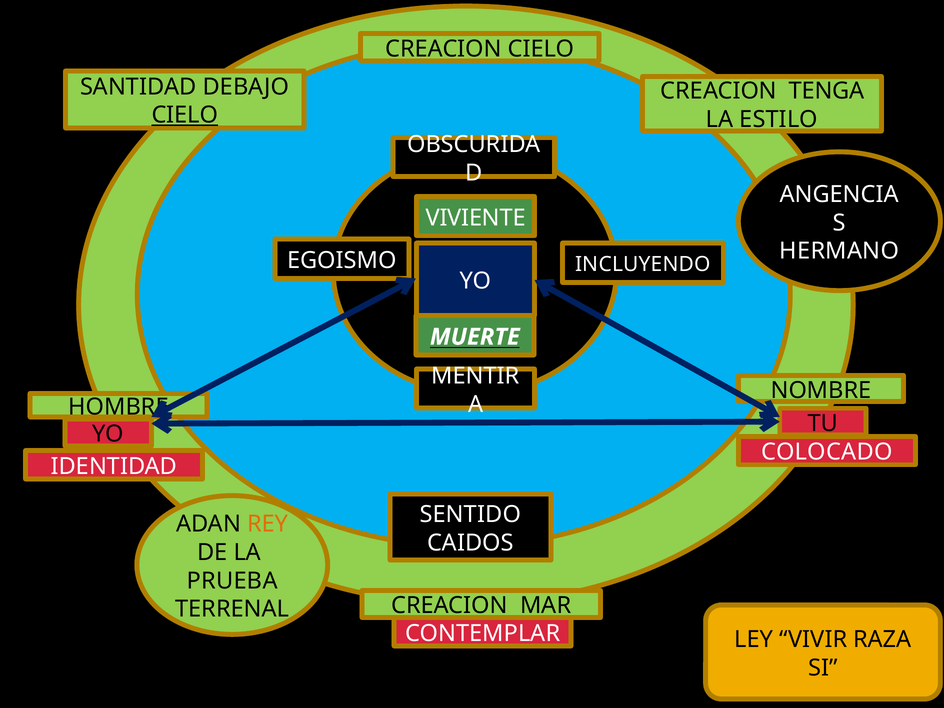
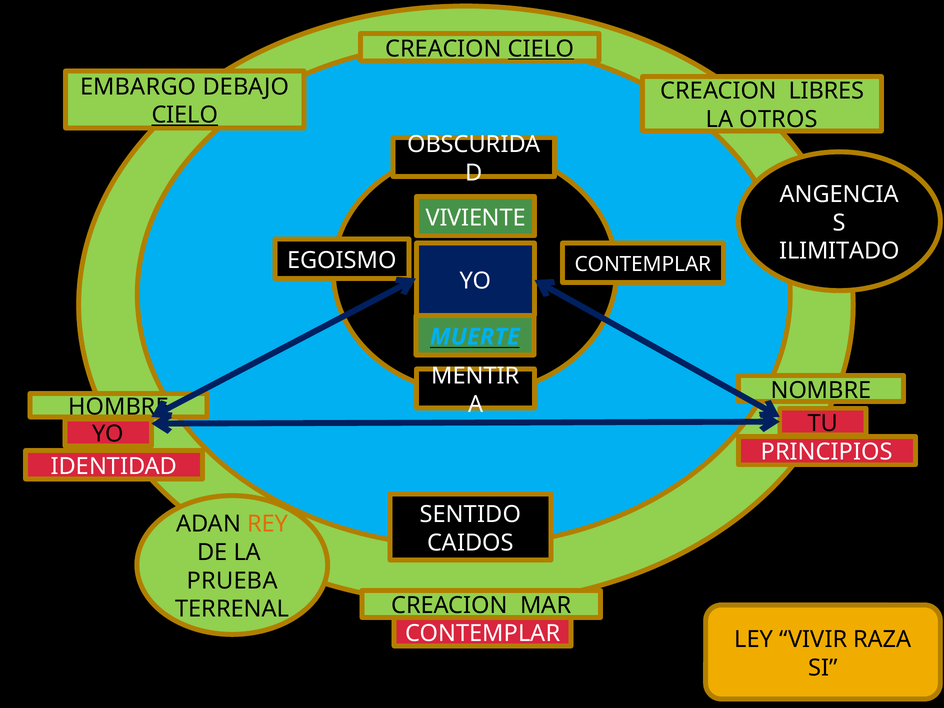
CIELO underline: none -> present (541, 49)
SANTIDAD: SANTIDAD -> EMBARGO (138, 87)
TENGA: TENGA -> LIBRES (827, 91)
ESTILO: ESTILO -> OTROS (779, 119)
HERMANO: HERMANO -> ILIMITADO (839, 251)
INCLUYENDO: INCLUYENDO -> CONTEMPLAR (643, 264)
MUERTE colour: white -> light blue (475, 337)
COLOCADO: COLOCADO -> PRINCIPIOS (827, 452)
